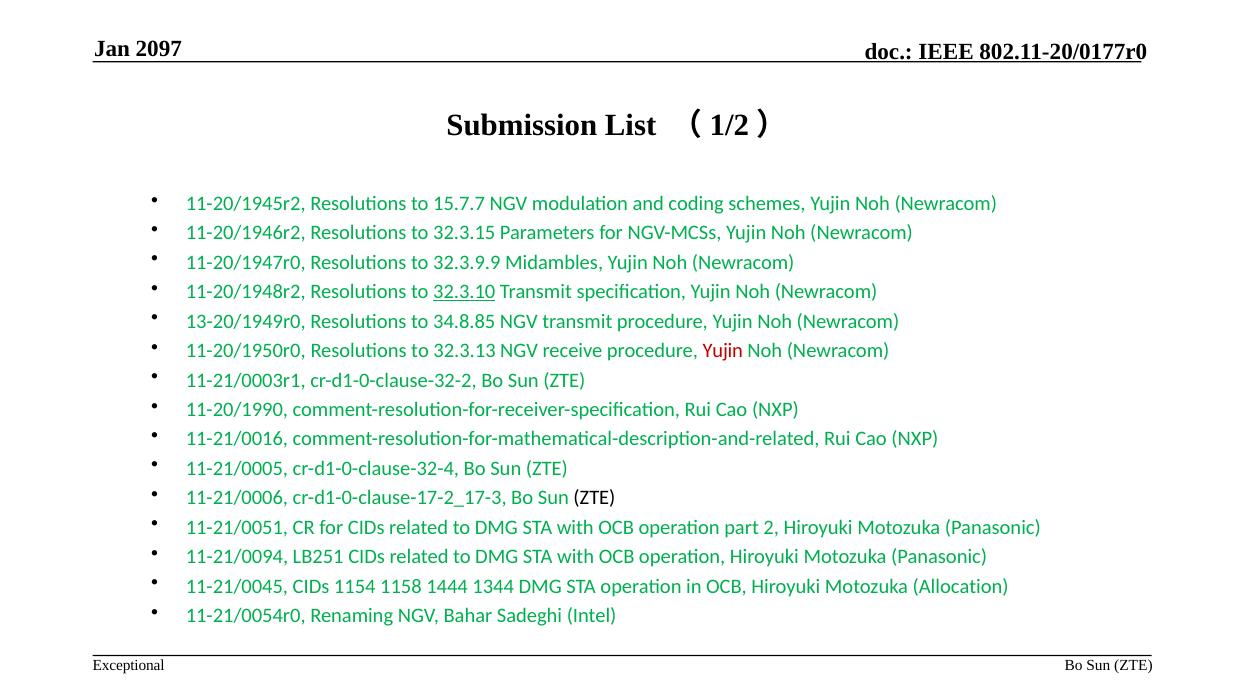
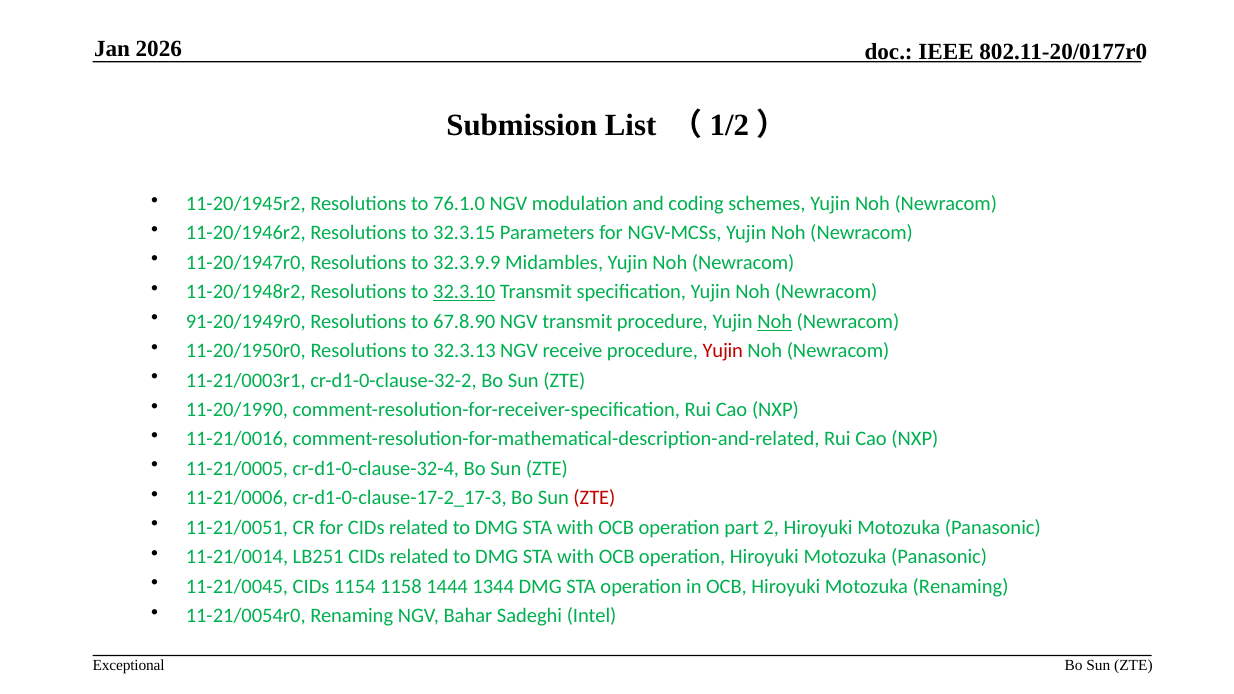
2097: 2097 -> 2026 (159, 49)
15.7.7: 15.7.7 -> 76.1.0 (459, 204)
13-20/1949r0: 13-20/1949r0 -> 91-20/1949r0 (246, 321)
34.8.85: 34.8.85 -> 67.8.90 (464, 321)
Noh underline: none -> present (775, 321)
ZTE colour: black -> red (594, 498)
11-21/0094: 11-21/0094 -> 11-21/0014 (237, 557)
Motozuka Allocation: Allocation -> Renaming (961, 586)
